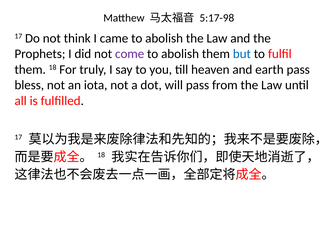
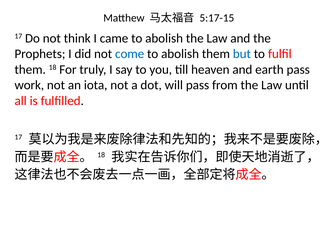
5:17-98: 5:17-98 -> 5:17-15 (217, 18)
come colour: purple -> blue (130, 54)
bless: bless -> work (29, 85)
